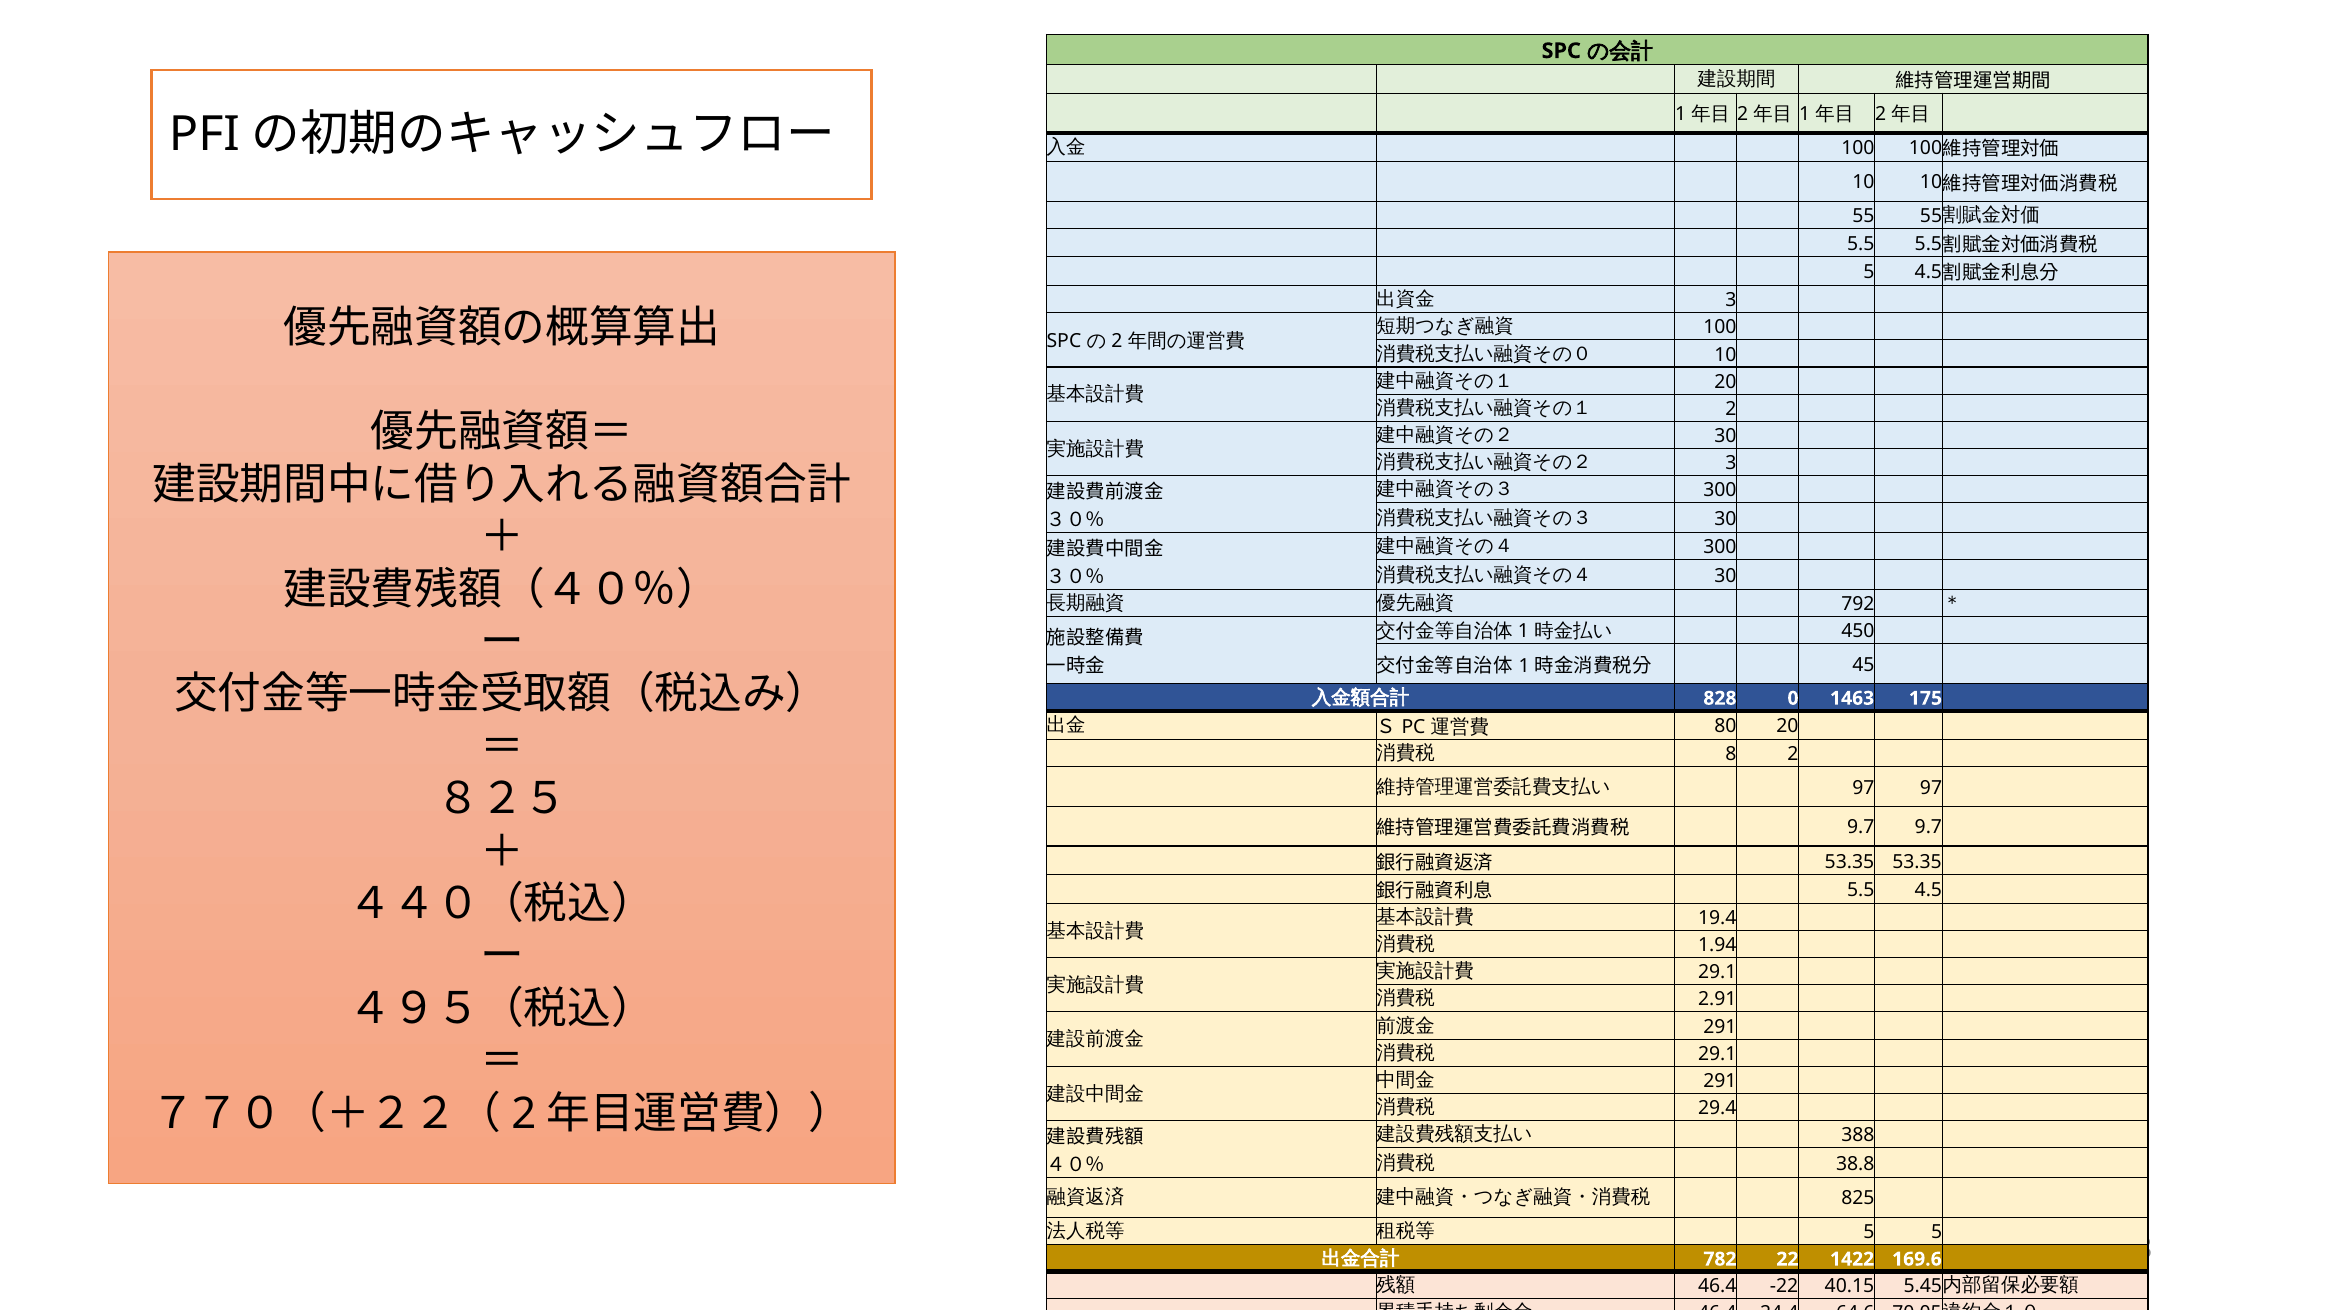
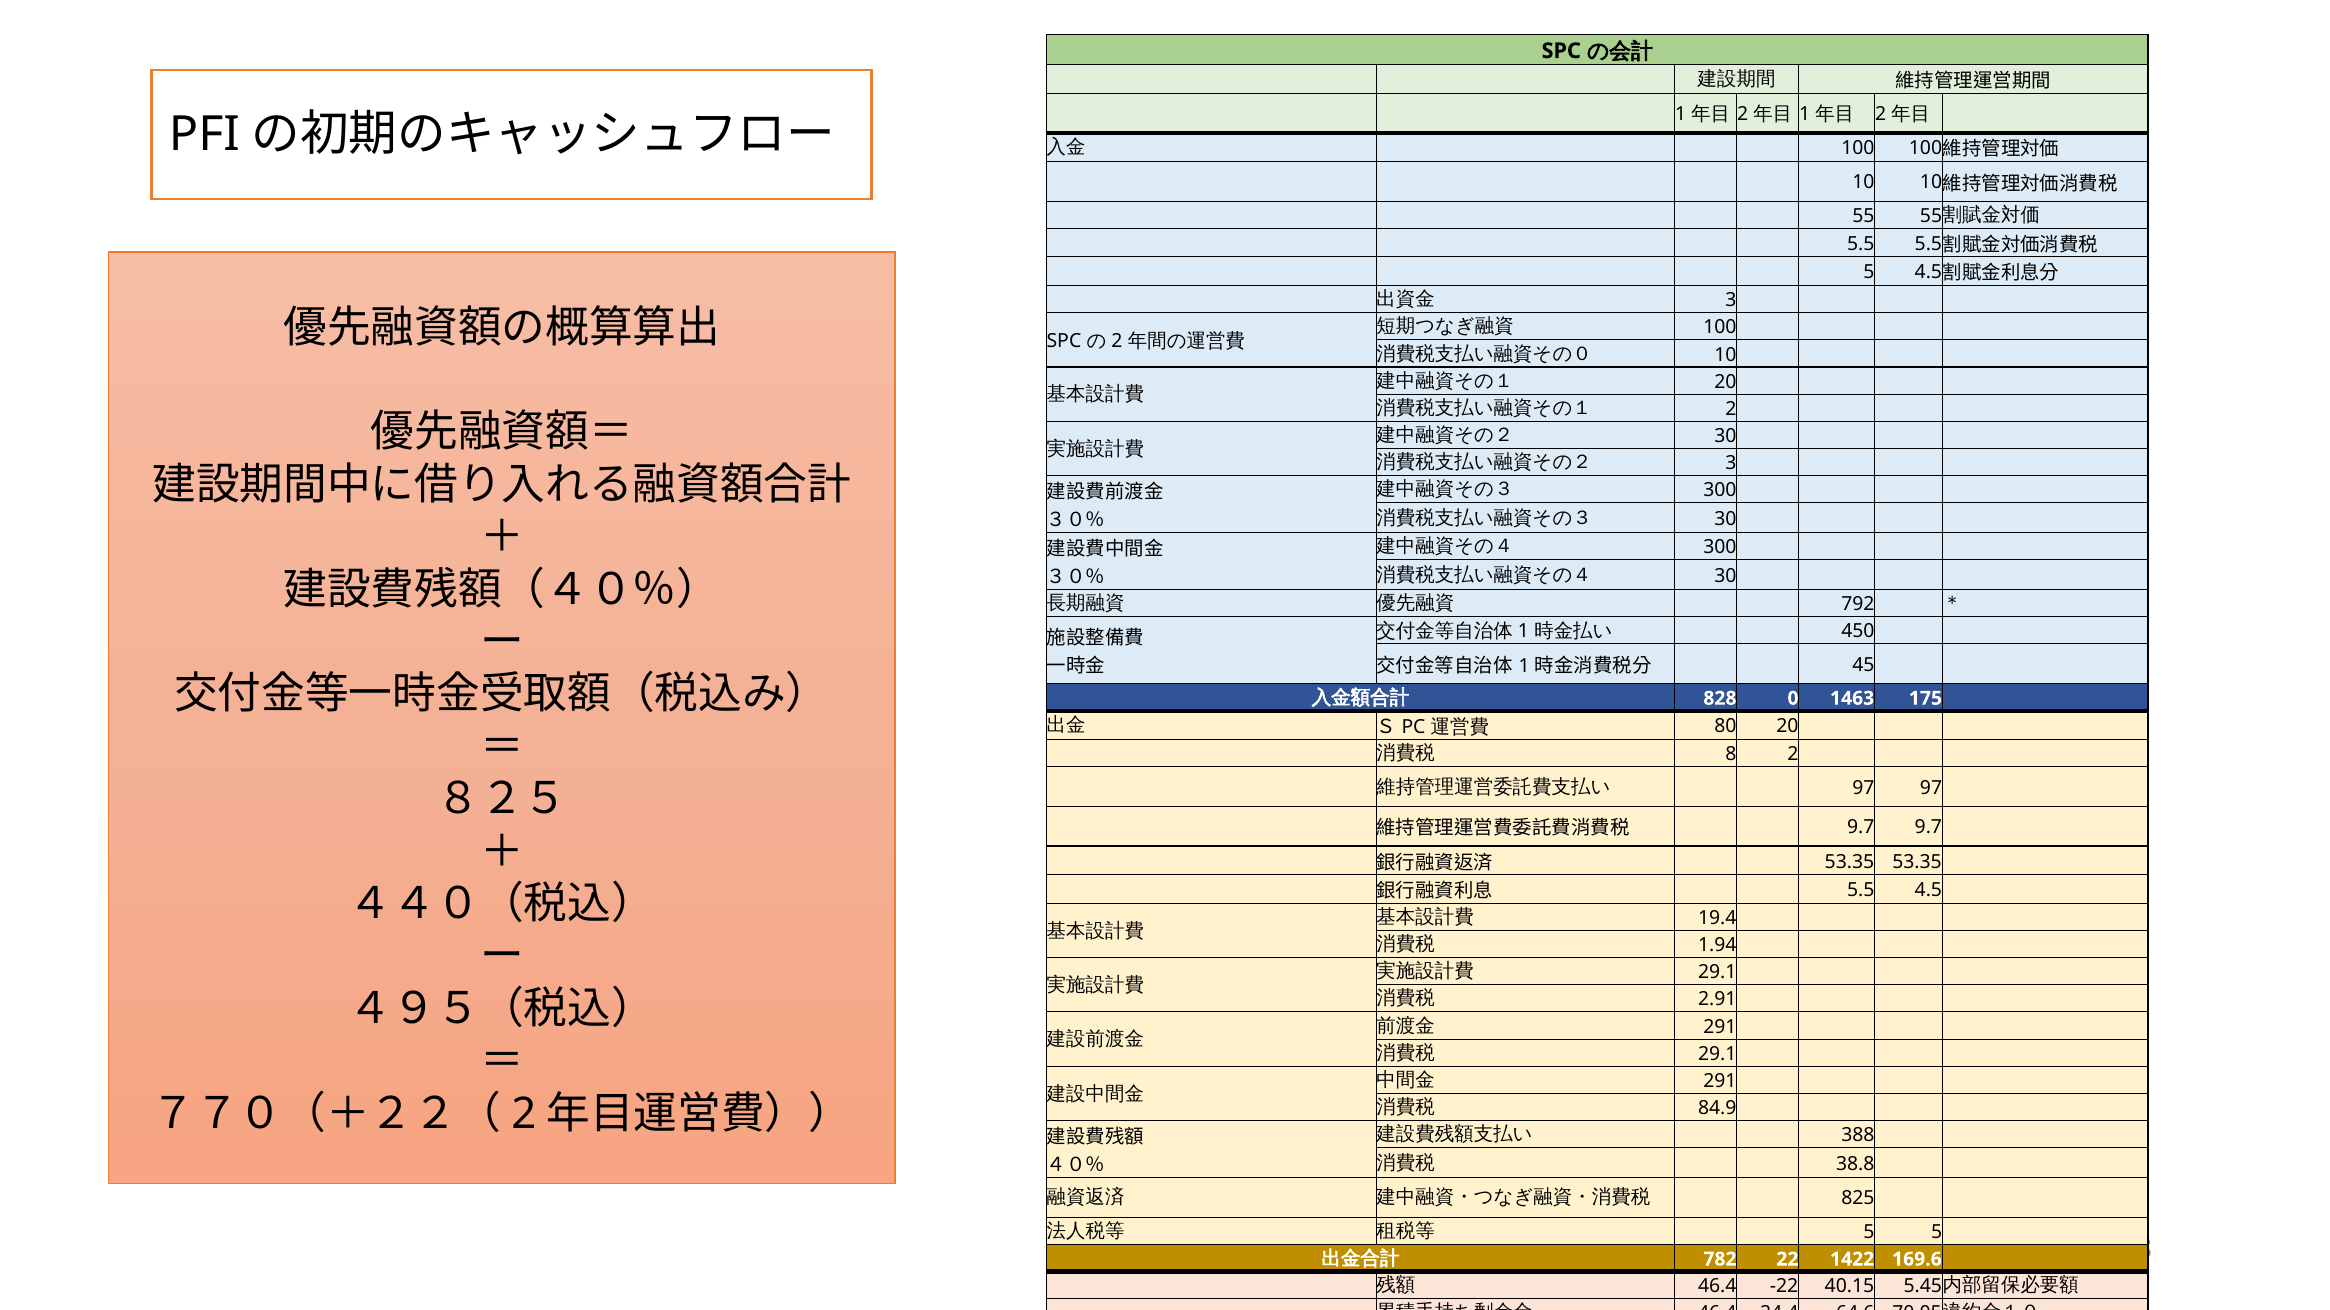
29.4: 29.4 -> 84.9 (1717, 1109)
